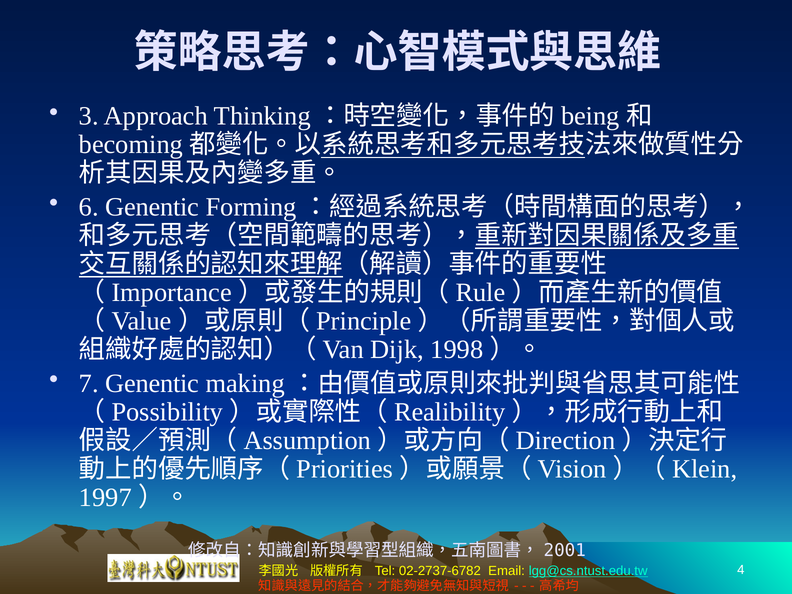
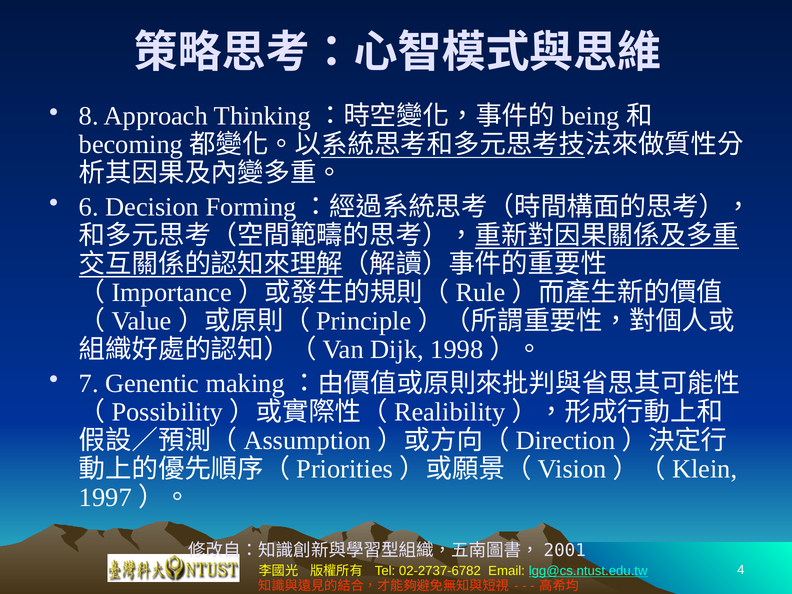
3: 3 -> 8 (89, 116)
6 Genentic: Genentic -> Decision (152, 207)
